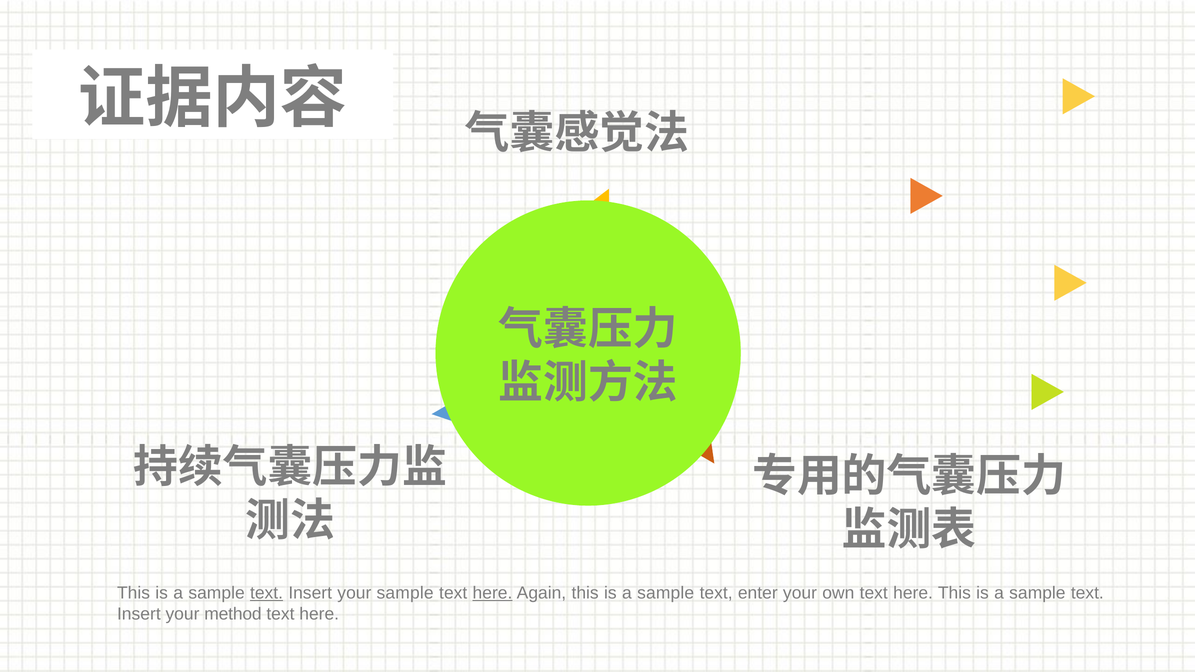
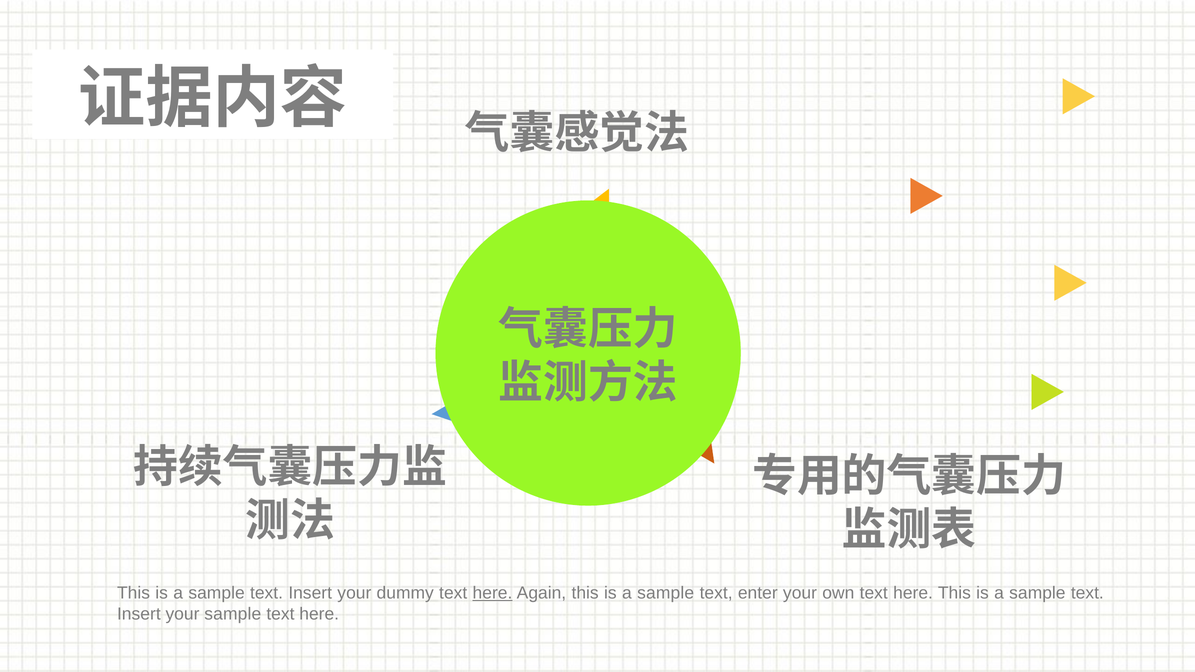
text underline: present -> none (267, 593)
your sample: sample -> dummy (405, 593)
your method: method -> sample (233, 614)
